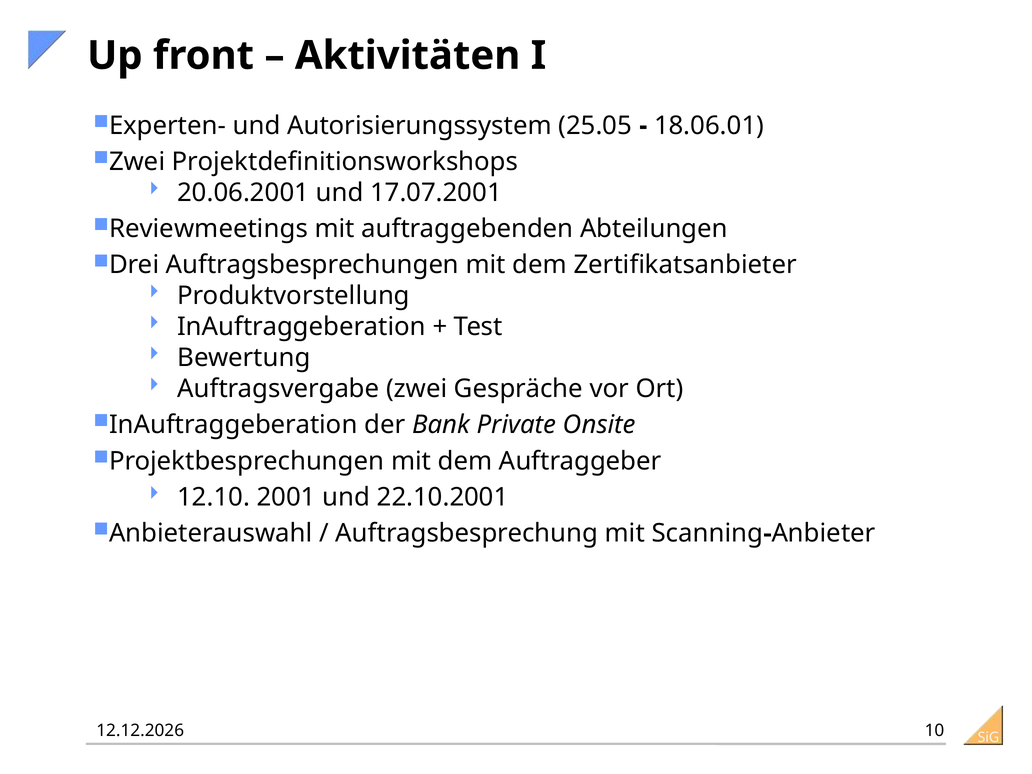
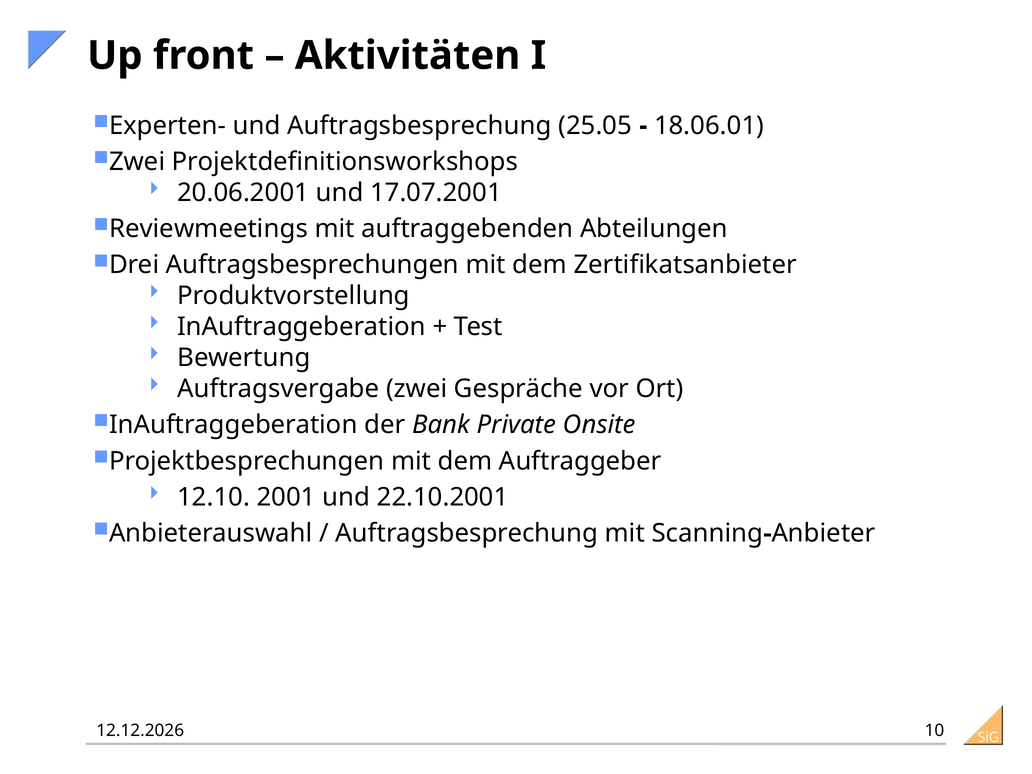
und Autorisierungssystem: Autorisierungssystem -> Auftragsbesprechung (419, 126)
